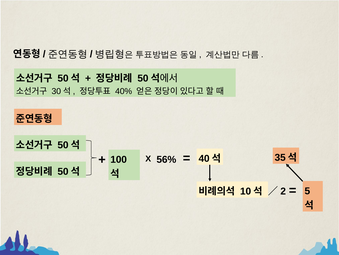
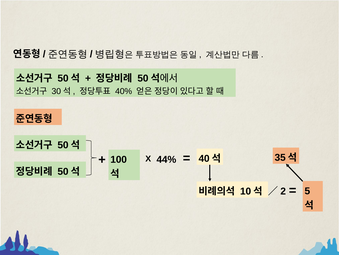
56%: 56% -> 44% (166, 159)
